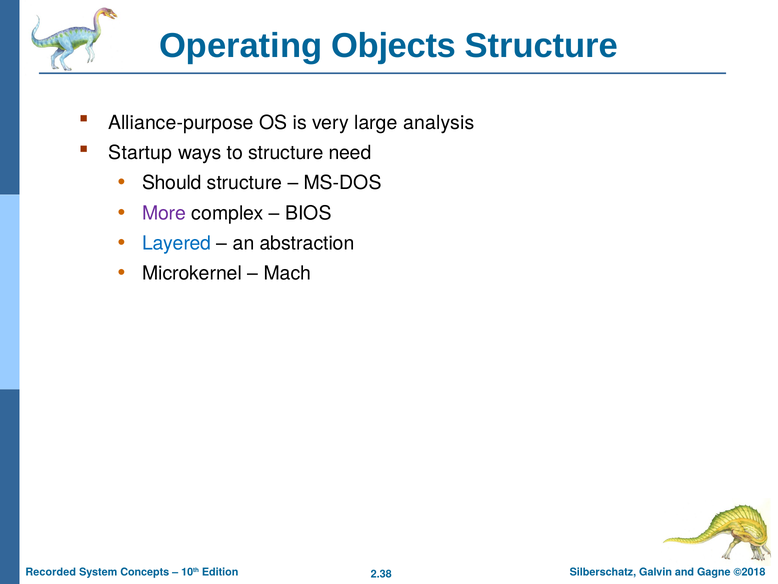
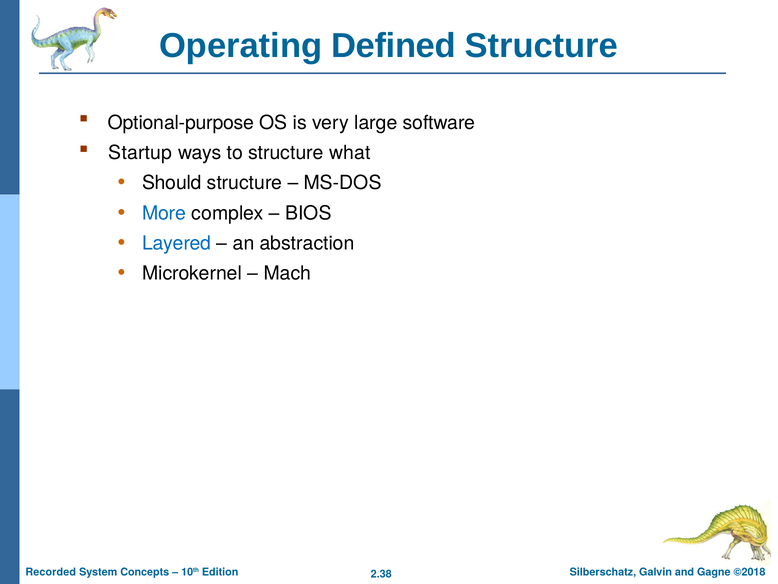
Objects: Objects -> Defined (394, 46)
Alliance-purpose: Alliance-purpose -> Optional-purpose (181, 123)
analysis: analysis -> software (439, 123)
need: need -> what (350, 153)
More colour: purple -> blue (164, 213)
